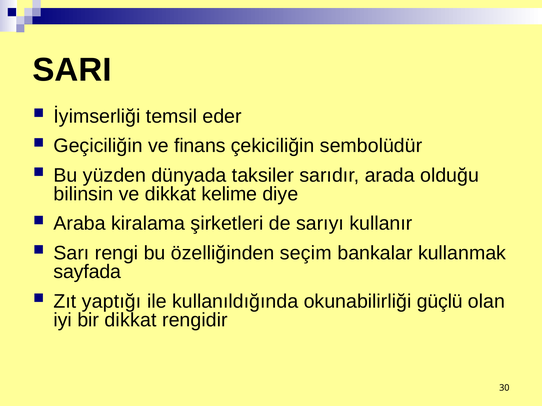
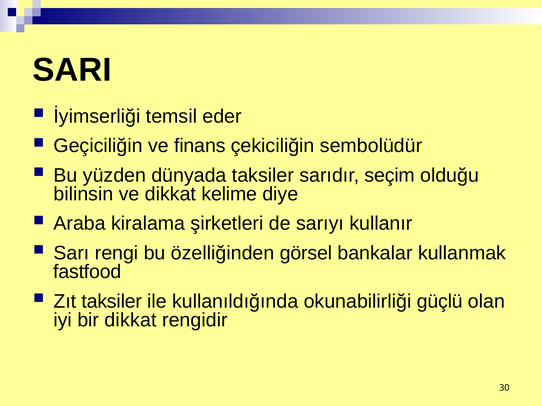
arada: arada -> seçim (390, 175)
seçim: seçim -> görsel (306, 253)
sayfada: sayfada -> fastfood (87, 272)
Zıt yaptığı: yaptığı -> taksiler (112, 302)
